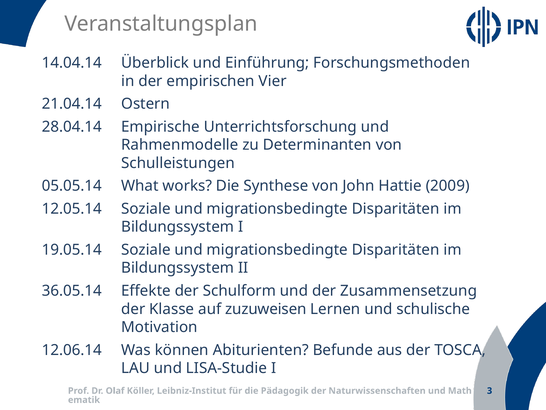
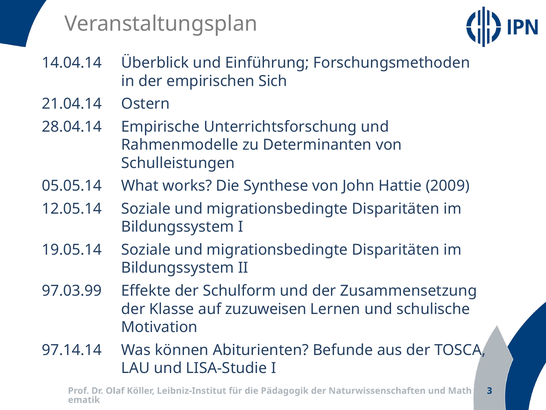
Vier: Vier -> Sich (273, 81)
36.05.14: 36.05.14 -> 97.03.99 (72, 290)
12.06.14: 12.06.14 -> 97.14.14 (72, 350)
